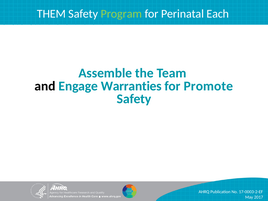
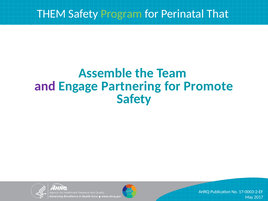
Each: Each -> That (218, 14)
and colour: black -> purple (45, 86)
Warranties: Warranties -> Partnering (131, 86)
